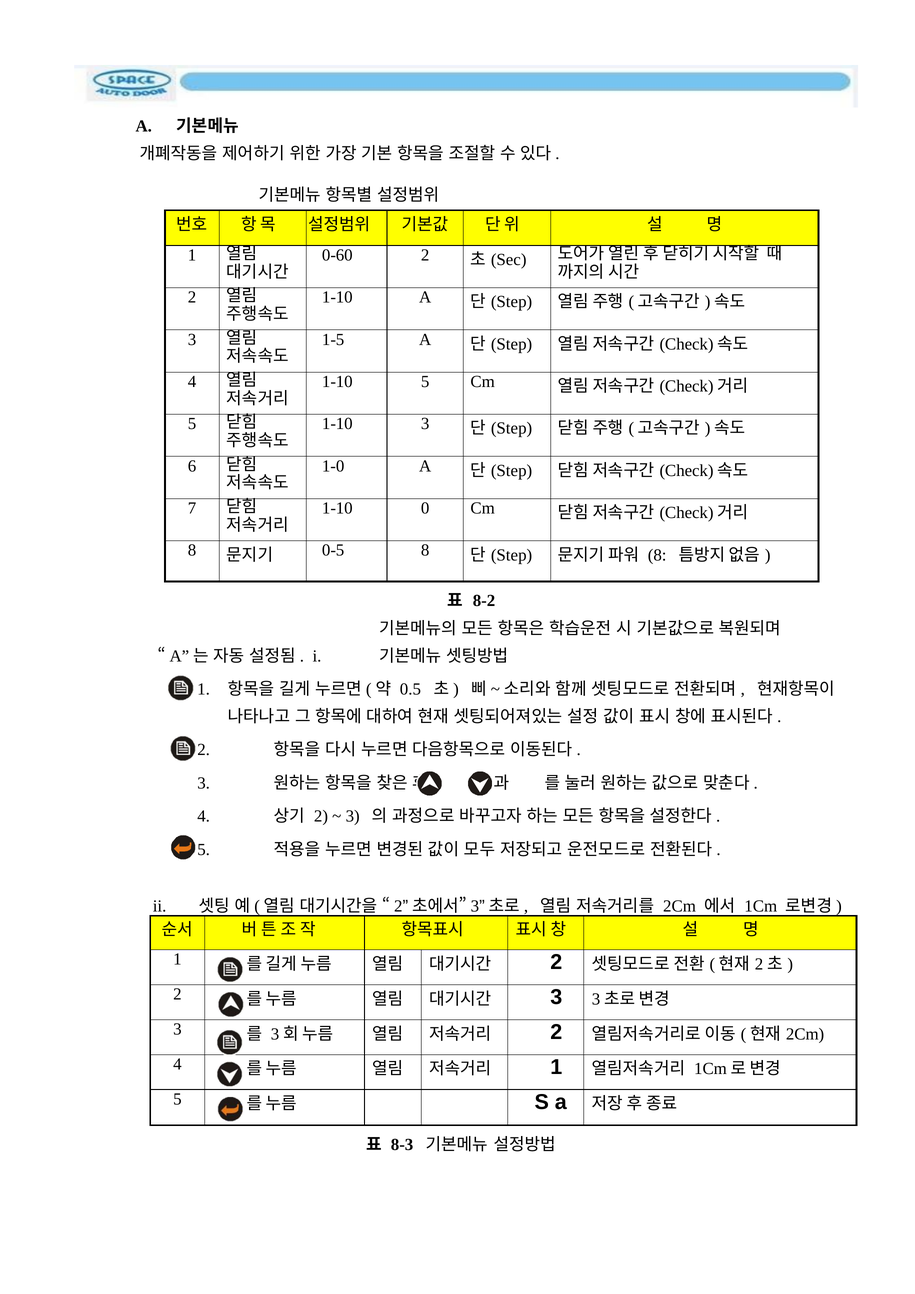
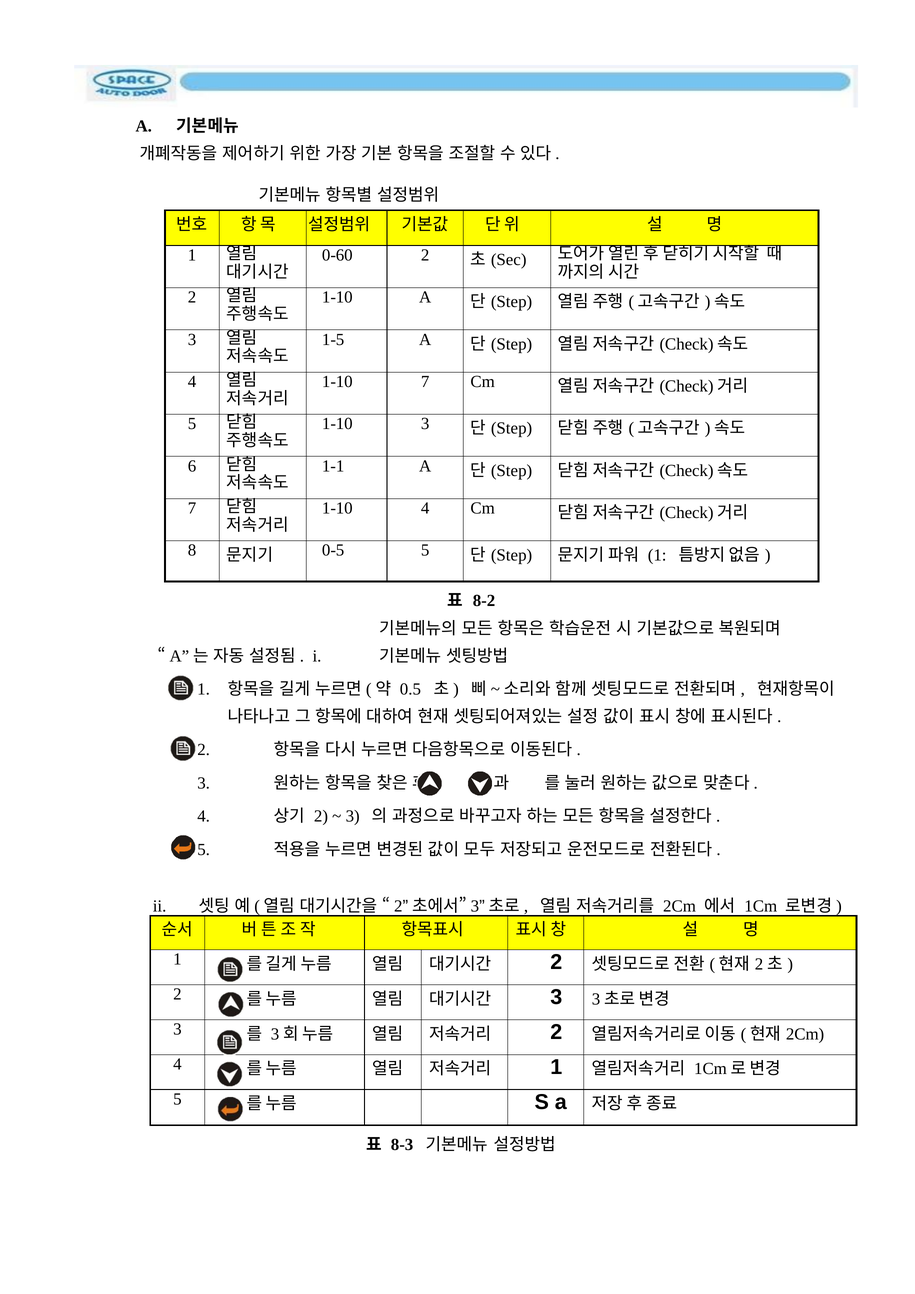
1-10 5: 5 -> 7 (425, 382)
1-0: 1-0 -> 1-1 (333, 466)
1-10 0: 0 -> 4 (425, 509)
0-5 8: 8 -> 5 (425, 551)
8: 8 -> 1 (657, 555)
